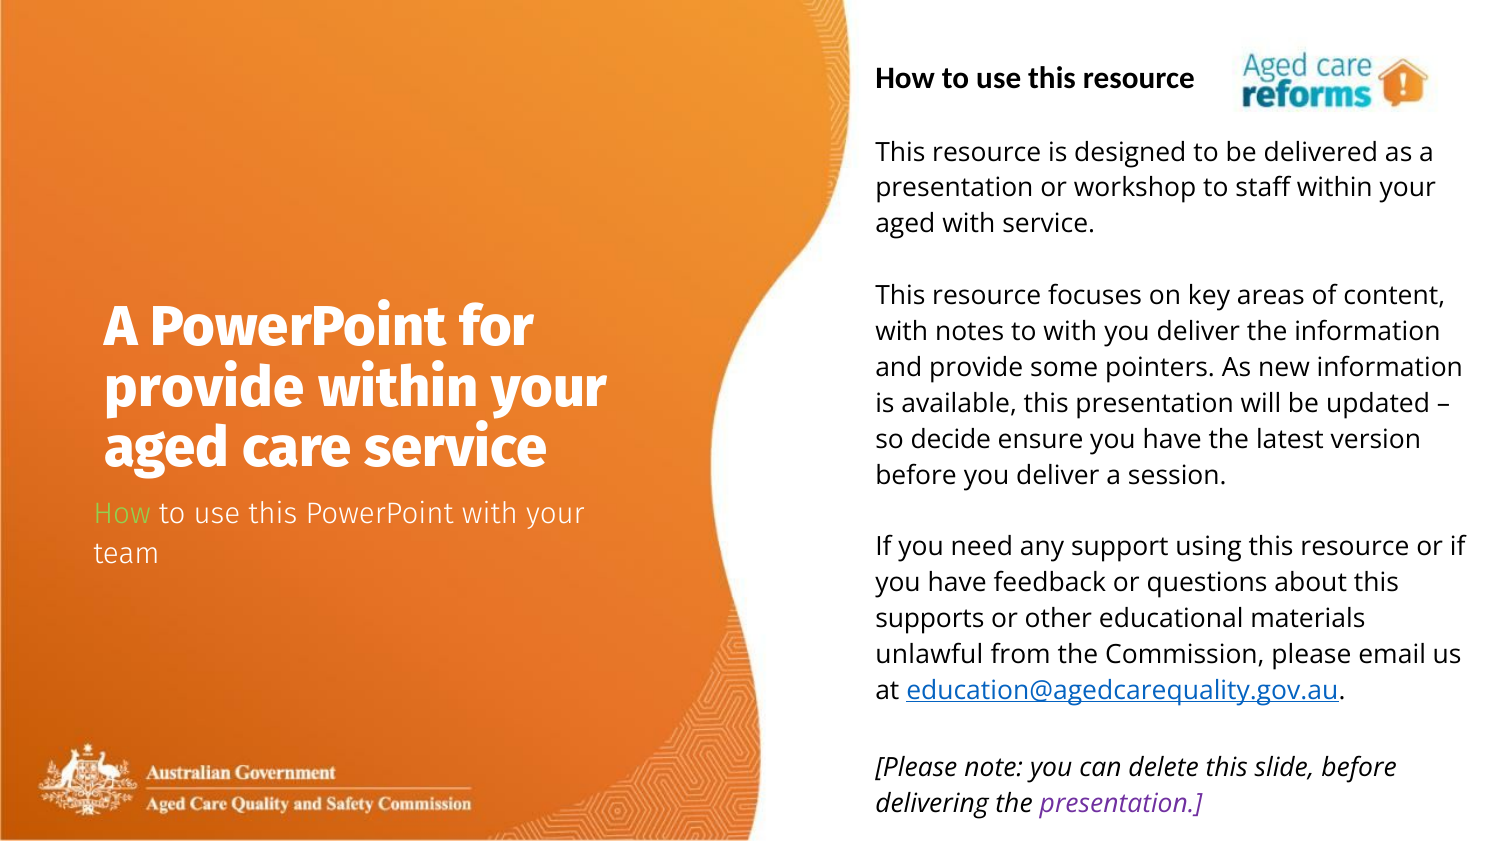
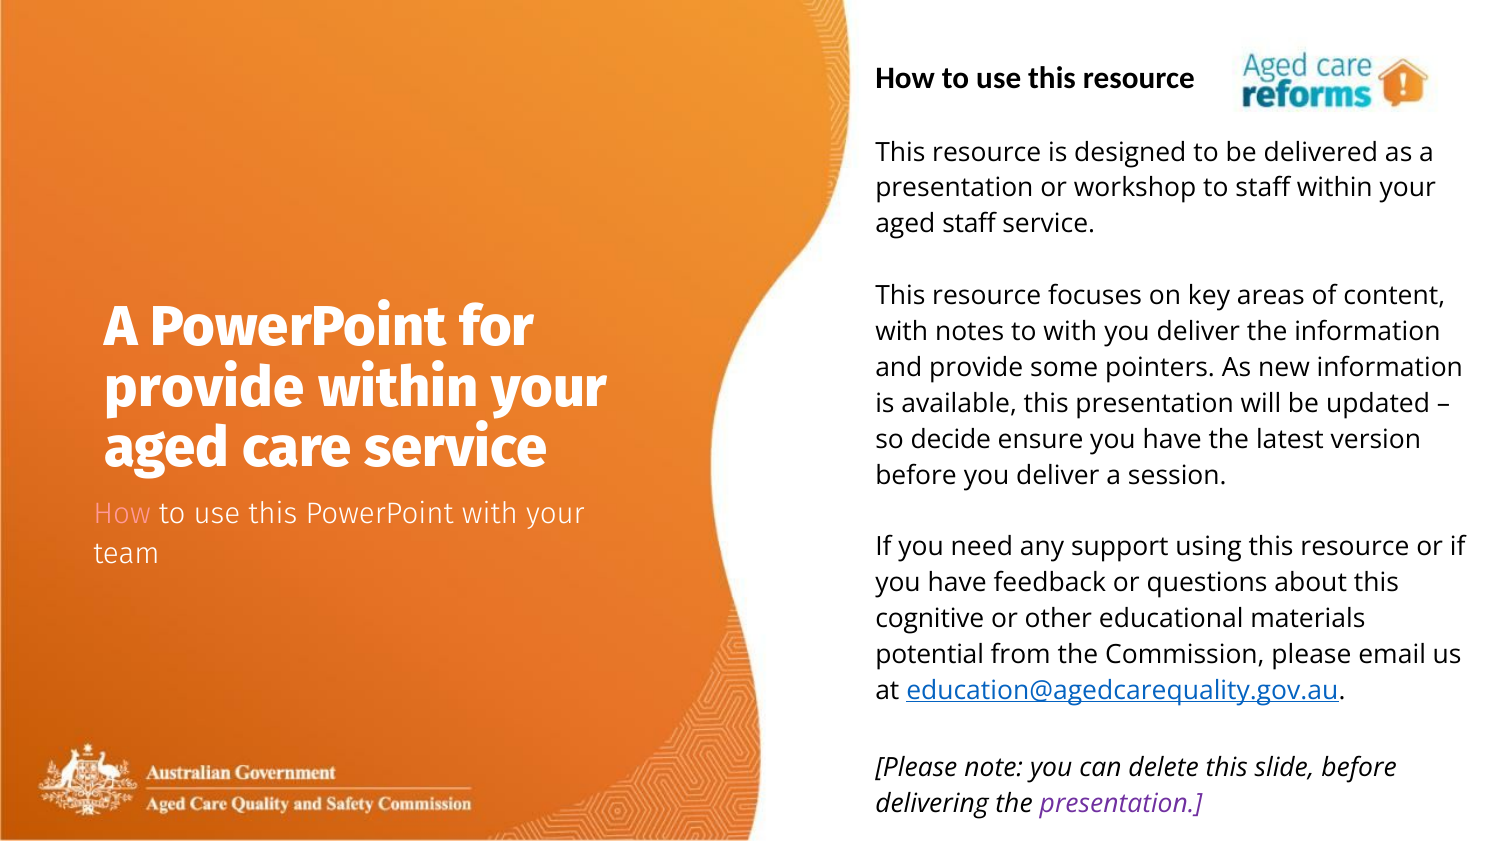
aged with: with -> staff (969, 224)
How colour: light green -> pink (122, 513)
supports: supports -> cognitive (930, 619)
unlawful: unlawful -> potential (930, 655)
